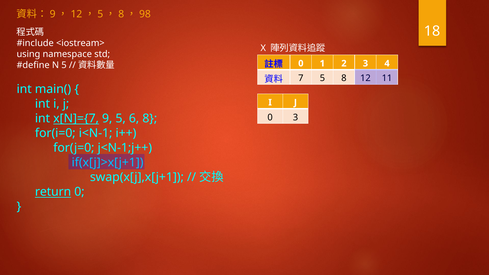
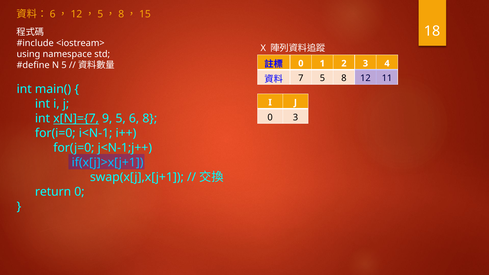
9: 9 -> 6 (53, 14)
98: 98 -> 15 (145, 14)
return underline: present -> none (53, 192)
